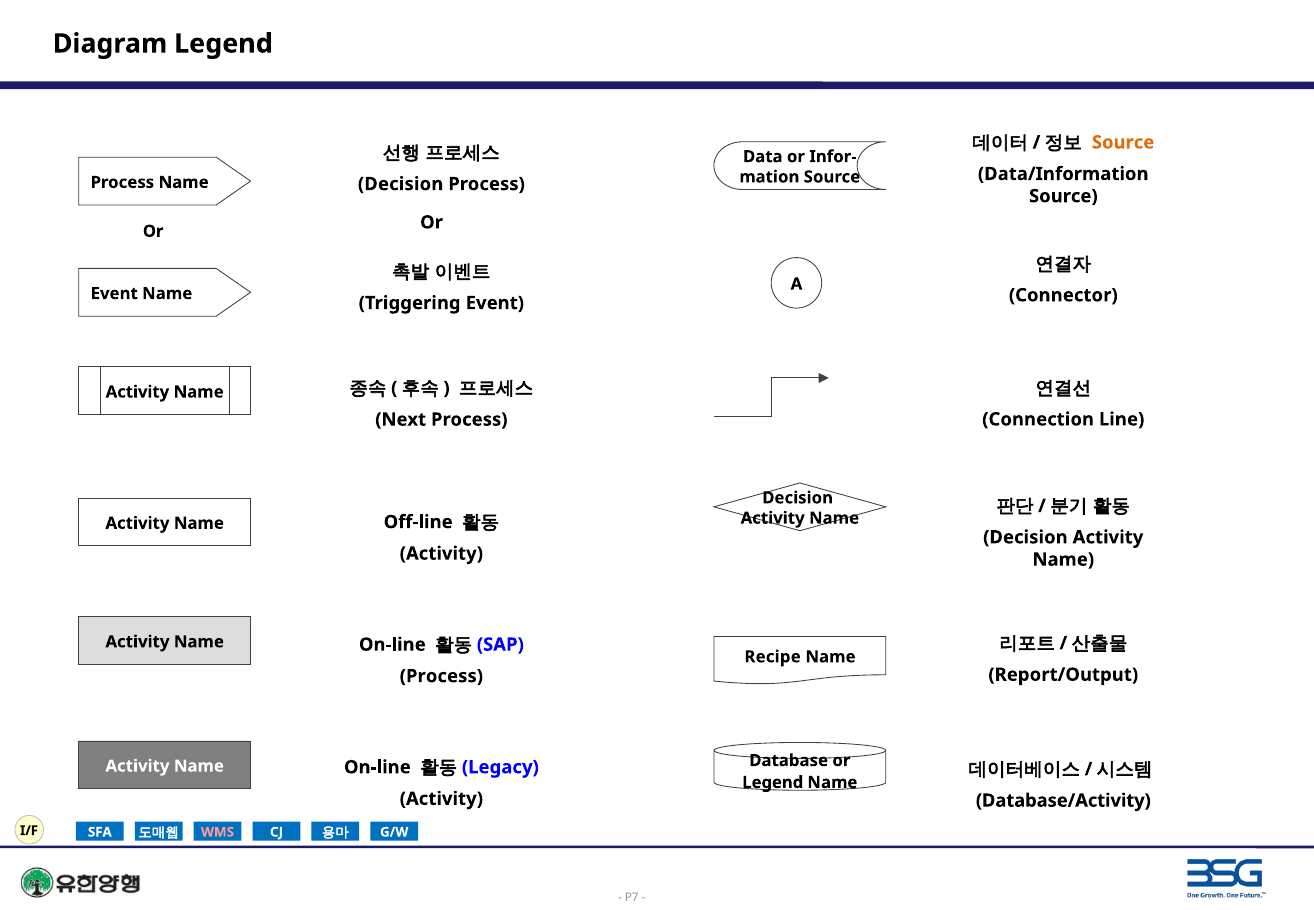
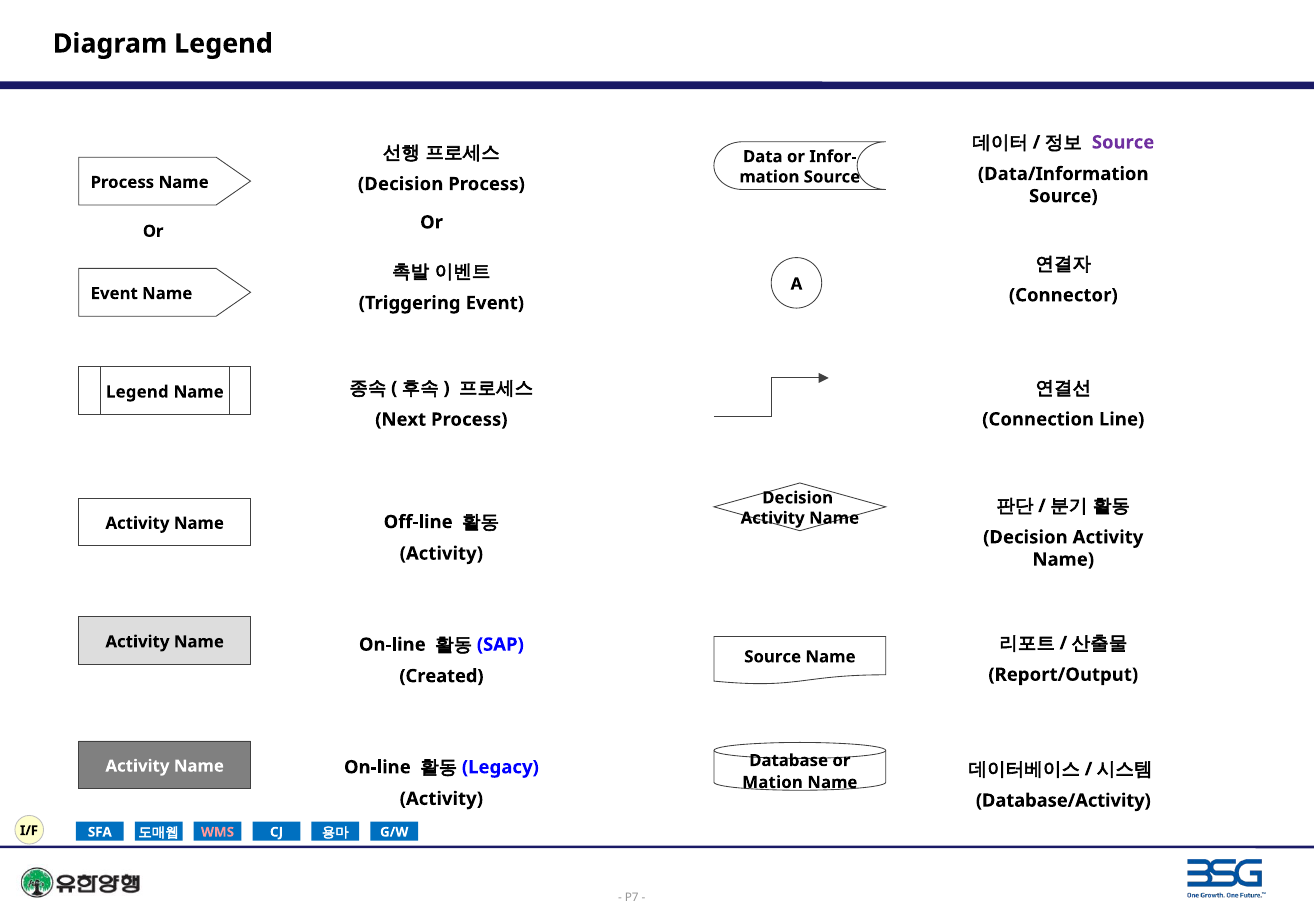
Source colour: orange -> purple (1123, 142)
Activity: Activity -> Legend (137, 392)
Recipe: Recipe -> Source (773, 657)
Process: Process -> Created (441, 676)
Legend: Legend -> Mation (773, 782)
